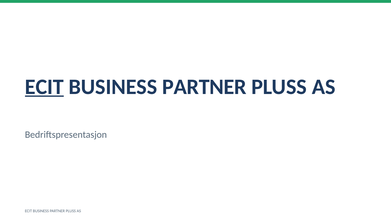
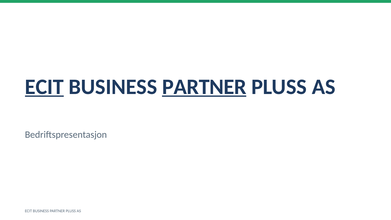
PARTNER underline: none -> present (204, 87)
